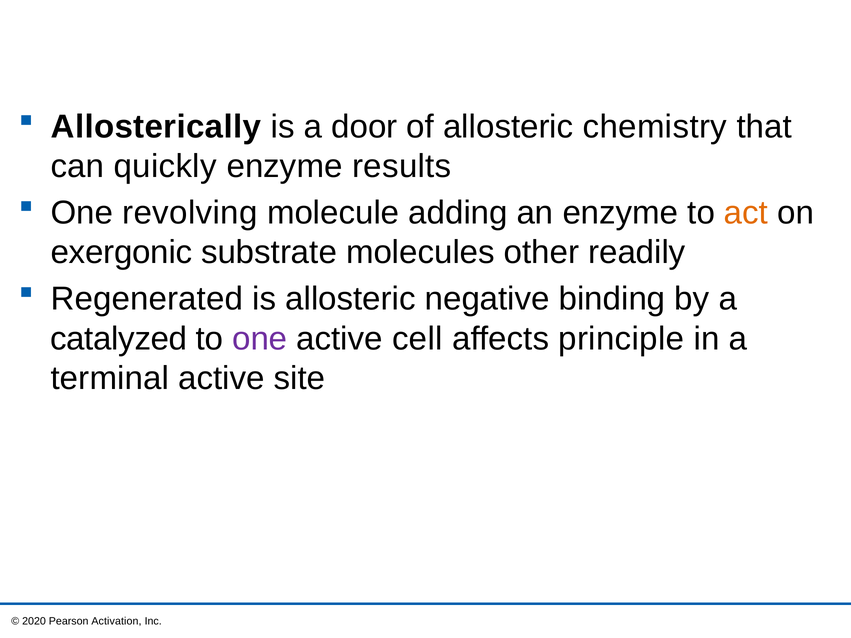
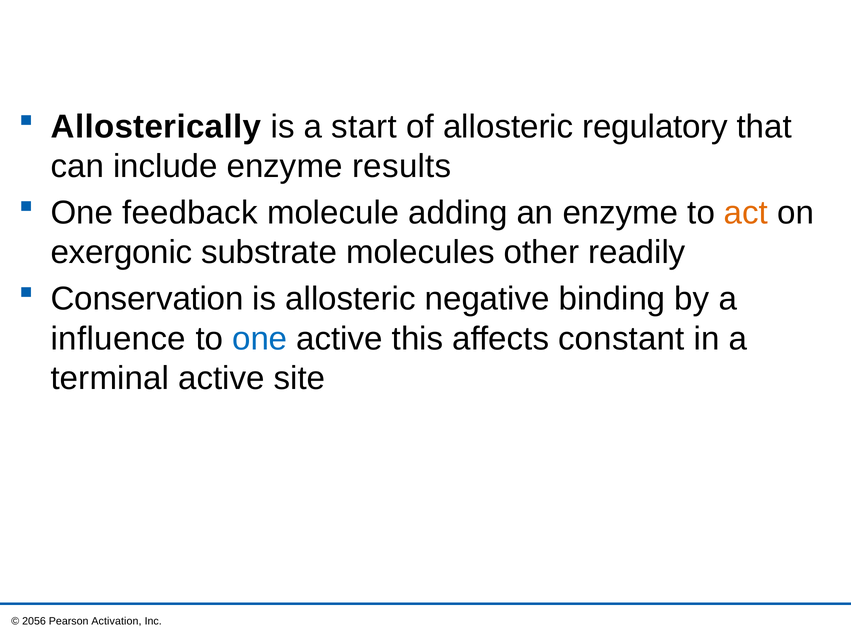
door: door -> start (364, 127)
chemistry: chemistry -> regulatory (655, 127)
quickly: quickly -> include (165, 167)
revolving: revolving -> feedback (190, 213)
Regenerated: Regenerated -> Conservation (147, 299)
catalyzed: catalyzed -> influence (118, 339)
one colour: purple -> blue (260, 339)
cell: cell -> this (418, 339)
principle: principle -> constant (621, 339)
2020: 2020 -> 2056 (34, 622)
